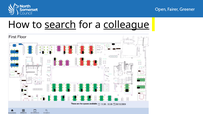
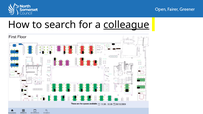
search underline: present -> none (60, 25)
